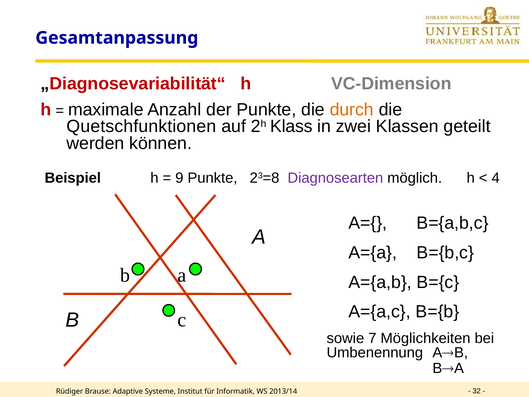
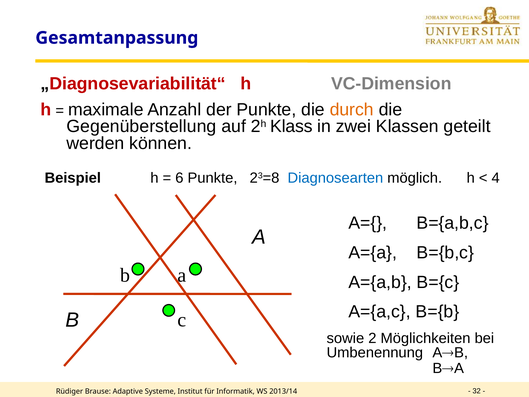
Quetschfunktionen: Quetschfunktionen -> Gegenüberstellung (141, 126)
9: 9 -> 6 (179, 178)
Diagnosearten colour: purple -> blue (335, 178)
7: 7 -> 2 (372, 338)
